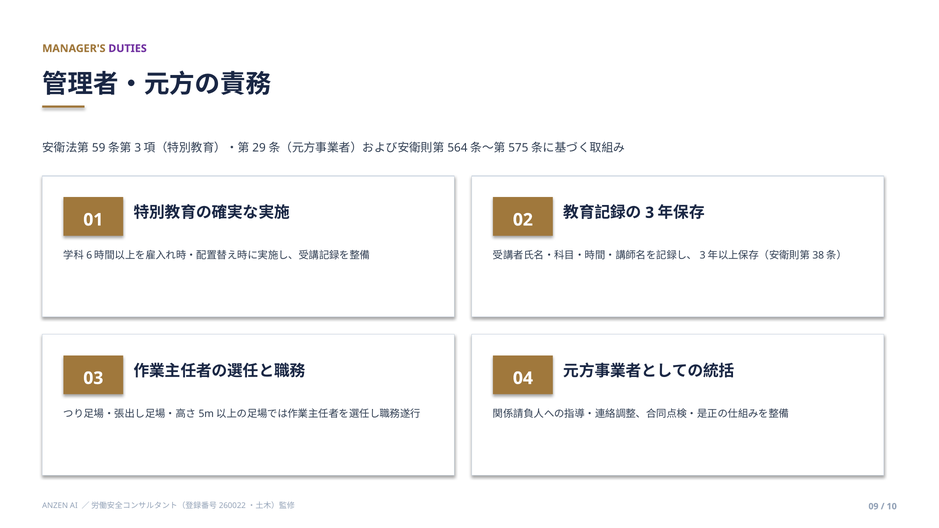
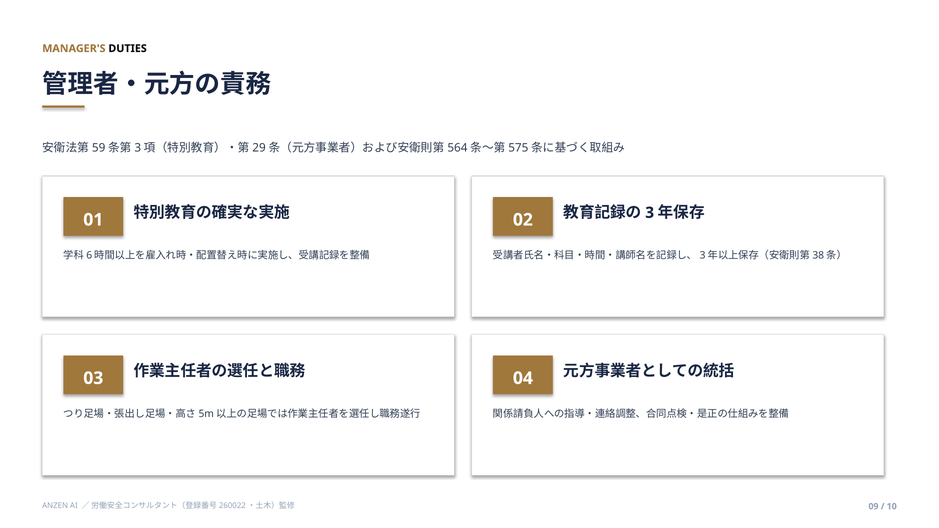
DUTIES colour: purple -> black (128, 49)
